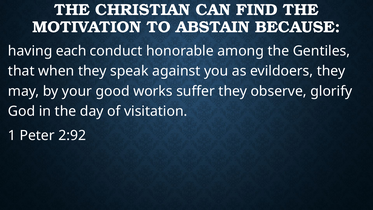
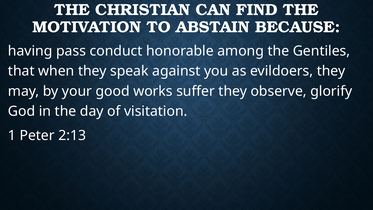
each: each -> pass (71, 51)
2:92: 2:92 -> 2:13 (72, 135)
